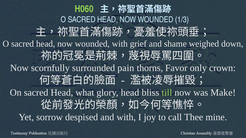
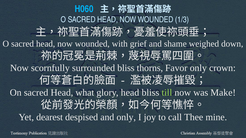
H060 colour: light green -> light blue (84, 9)
surrounded pain: pain -> bliss (126, 68)
sorrow: sorrow -> dearest (50, 117)
and with: with -> only (126, 117)
